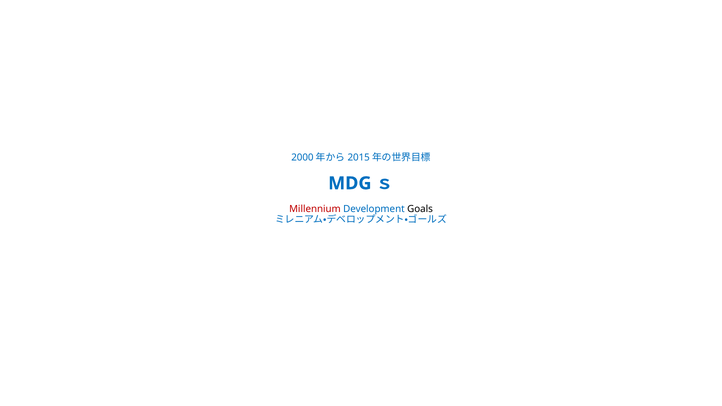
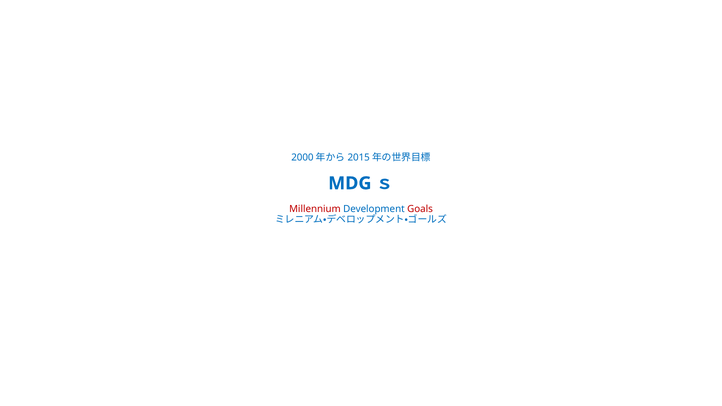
Goals colour: black -> red (420, 209)
